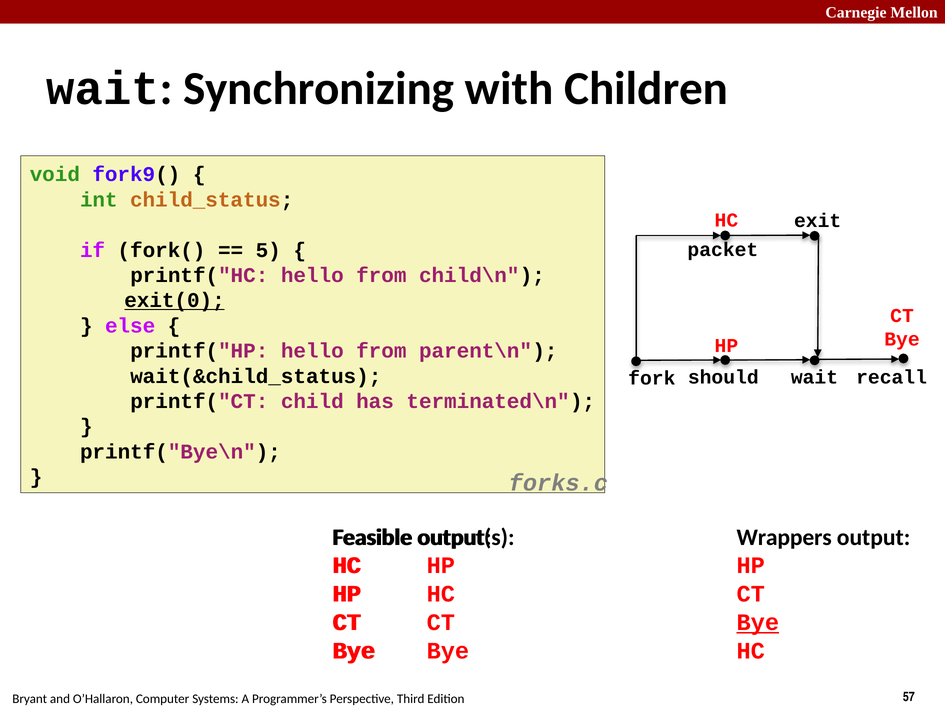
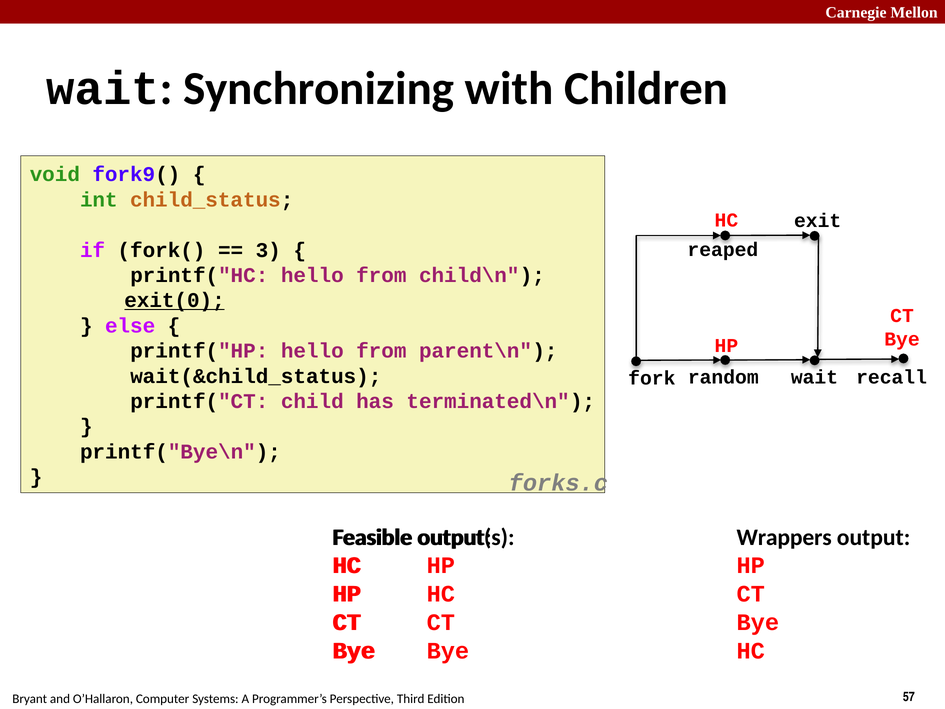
5: 5 -> 3 (268, 250)
packet: packet -> reaped (723, 250)
should: should -> random (723, 377)
Bye underline: present -> none (758, 622)
